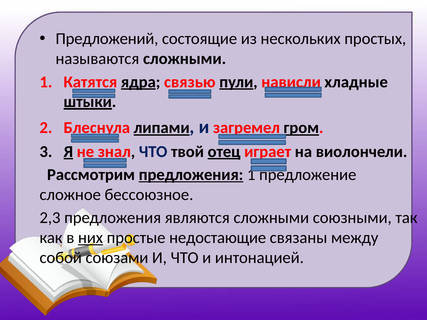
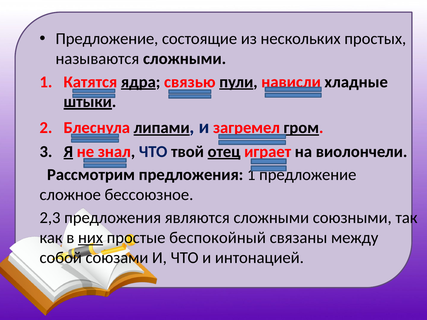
Предложений: Предложений -> Предложение (107, 39)
предложения underline: present -> none (191, 175)
недостающие: недостающие -> беспокойный (218, 238)
